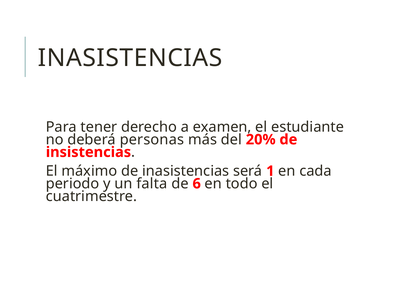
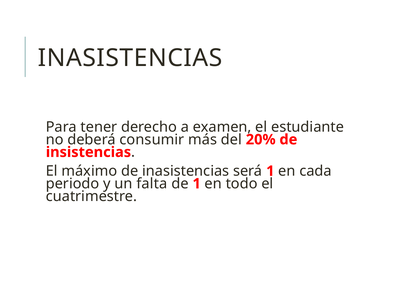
personas: personas -> consumir (152, 140)
de 6: 6 -> 1 (197, 184)
